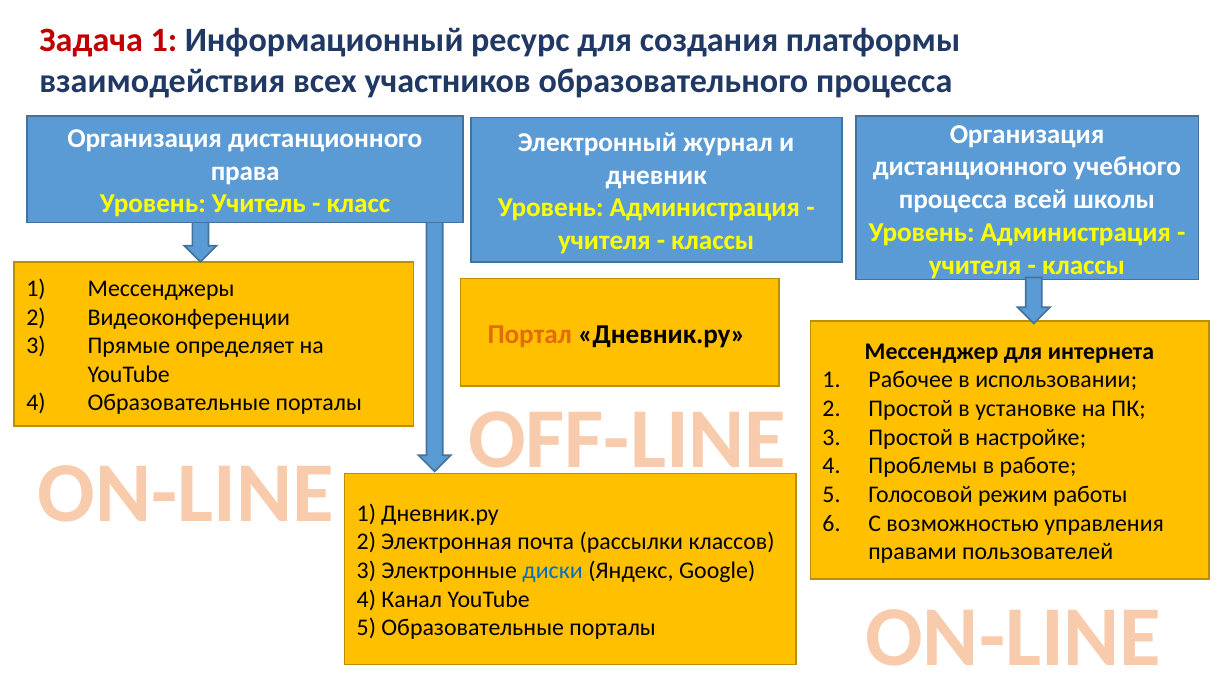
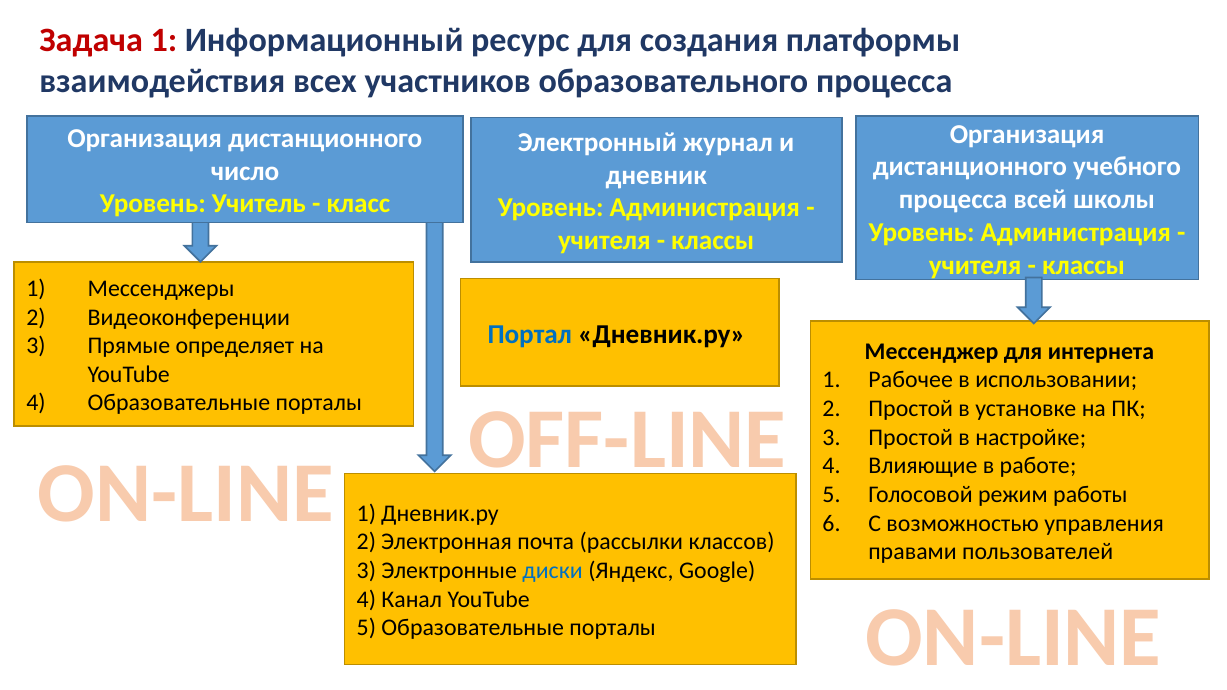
права: права -> число (245, 171)
Портал colour: orange -> blue (530, 334)
Проблемы: Проблемы -> Влияющие (923, 466)
